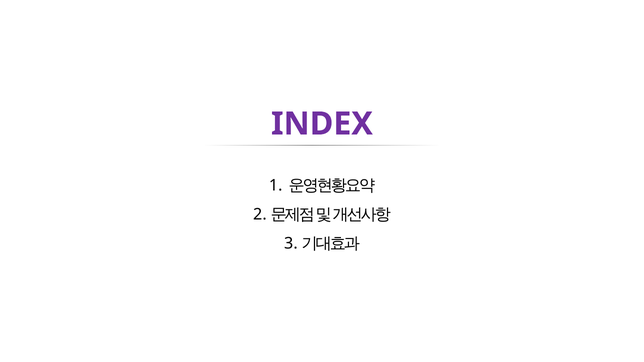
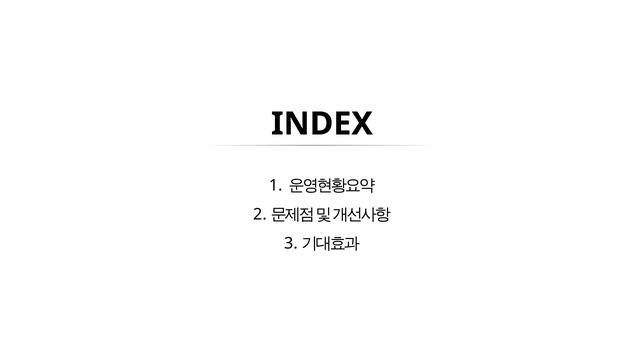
INDEX colour: purple -> black (322, 124)
